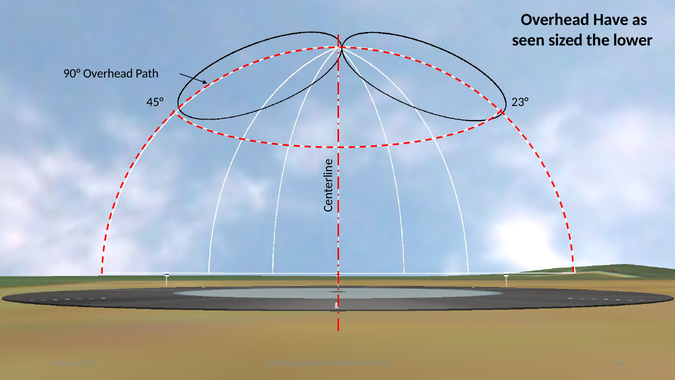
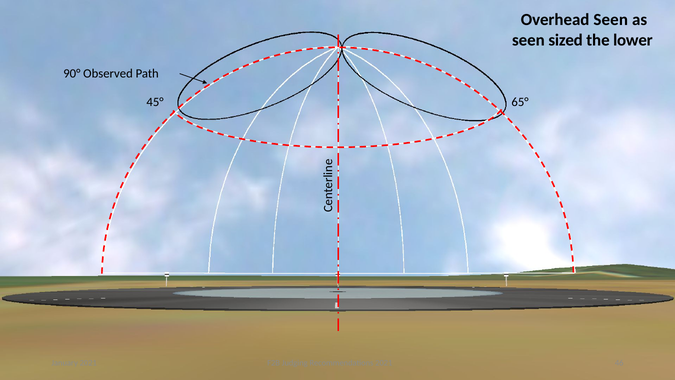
Overhead Have: Have -> Seen (611, 20)
90° Overhead: Overhead -> Observed (108, 73)
23°: 23° -> 65° (520, 102)
